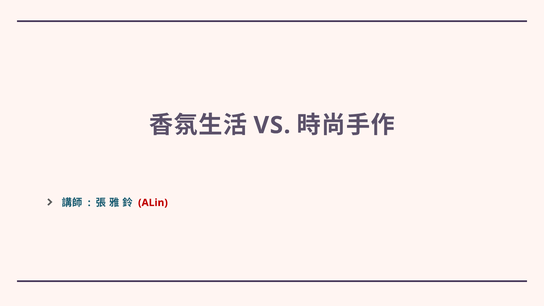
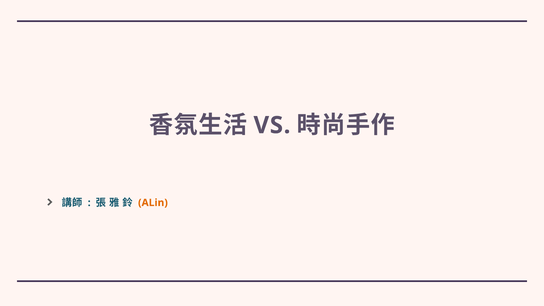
ALin colour: red -> orange (153, 203)
